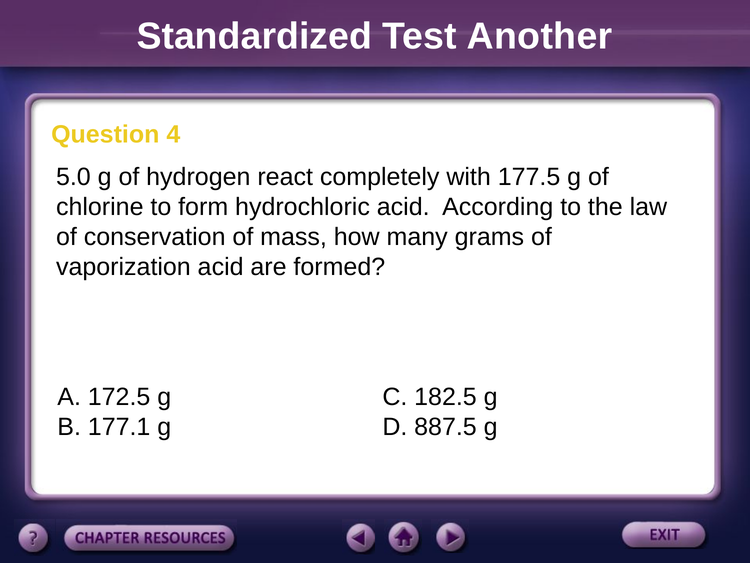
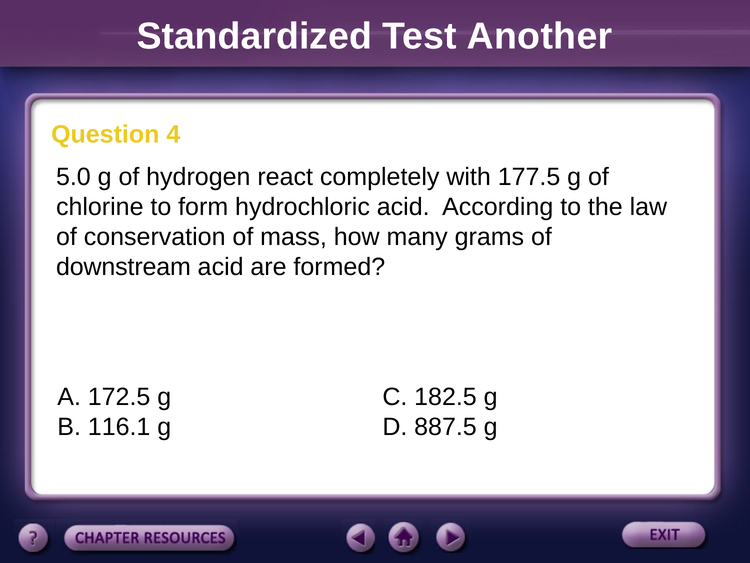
vaporization: vaporization -> downstream (123, 267)
177.1: 177.1 -> 116.1 (119, 427)
